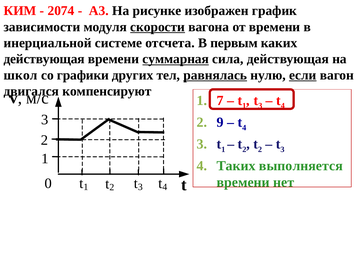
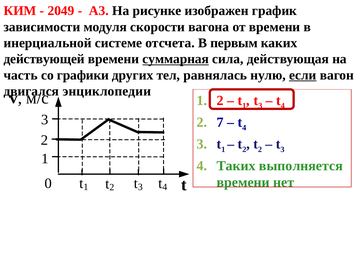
2074: 2074 -> 2049 (61, 11)
скорости underline: present -> none (158, 27)
действующая: действующая -> действующей (44, 59)
школ: школ -> часть (21, 75)
равнялась underline: present -> none (215, 75)
компенсируют: компенсируют -> энциклопедии (107, 91)
7: 7 -> 2 (220, 101)
9: 9 -> 7 (220, 122)
